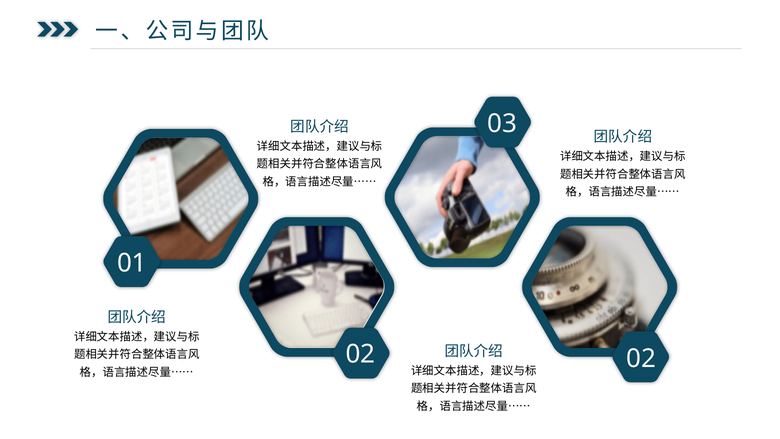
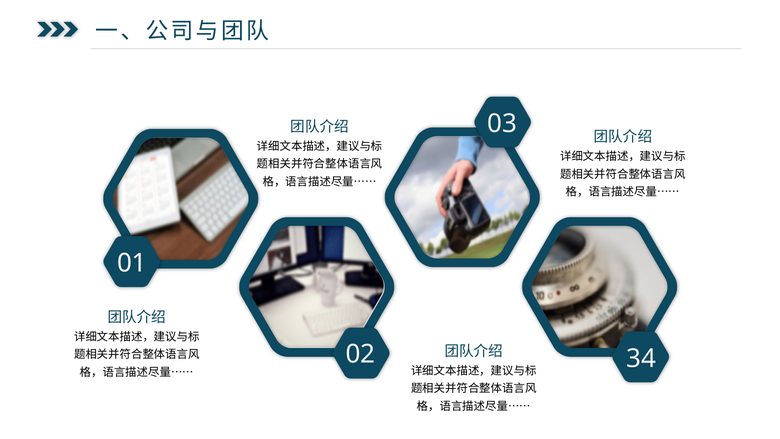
02 02: 02 -> 34 (641, 358)
